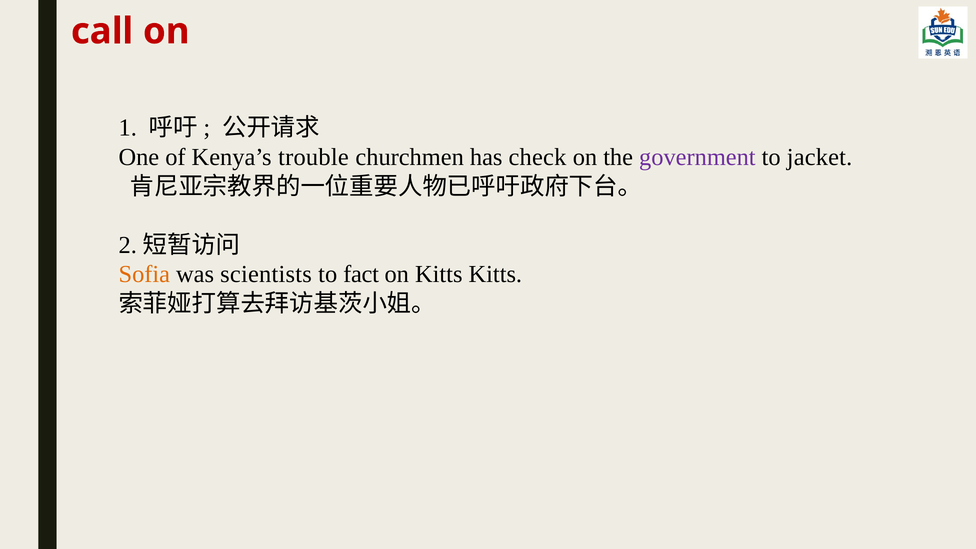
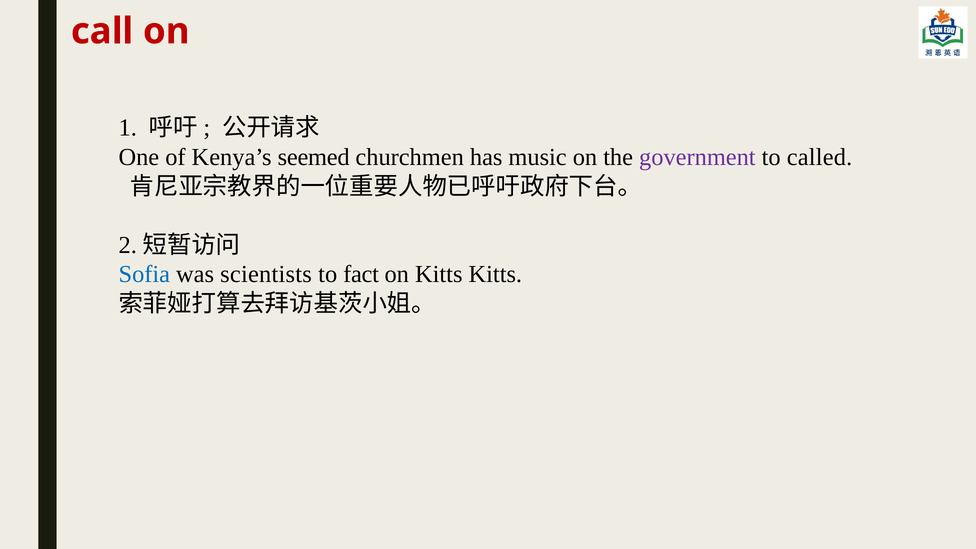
trouble: trouble -> seemed (314, 157)
check: check -> music (538, 157)
jacket: jacket -> called (820, 157)
Sofia colour: orange -> blue (144, 274)
